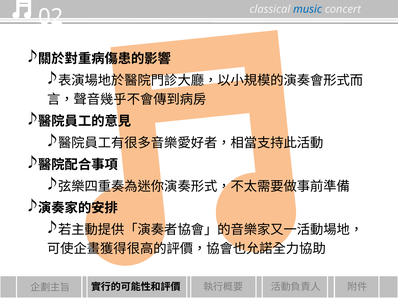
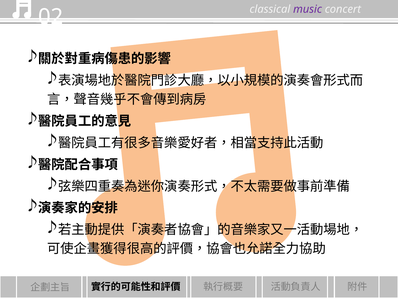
music colour: blue -> purple (308, 9)
